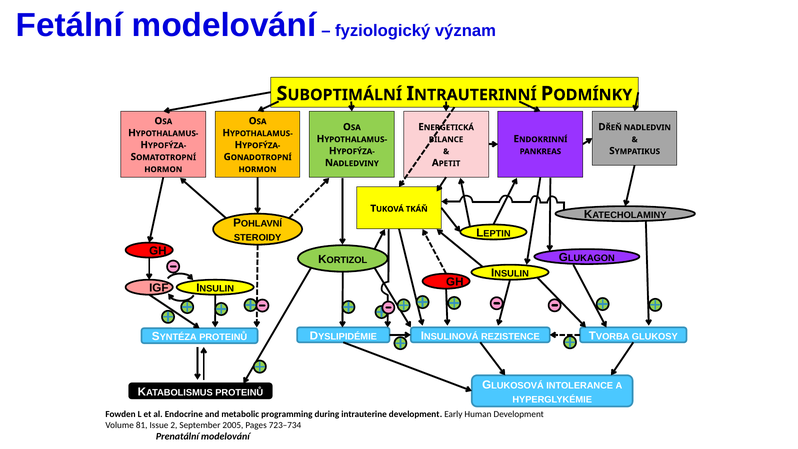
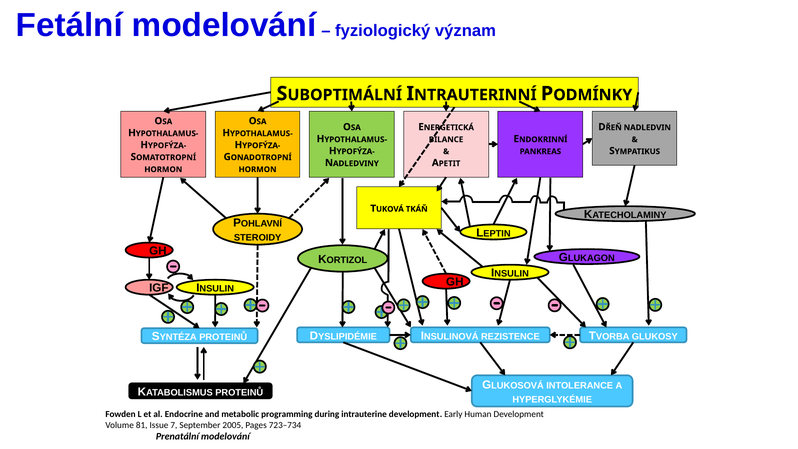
2: 2 -> 7 (174, 425)
